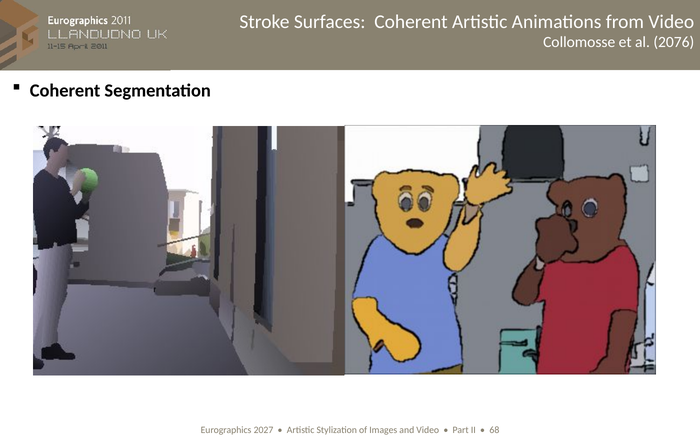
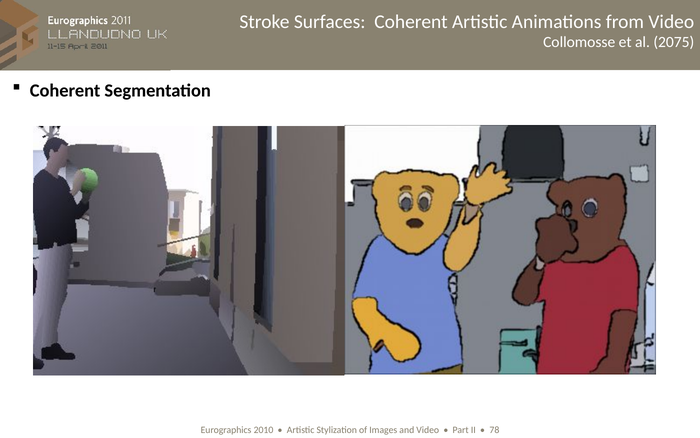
2076: 2076 -> 2075 (674, 42)
2027: 2027 -> 2010 (263, 429)
68: 68 -> 78 (494, 429)
